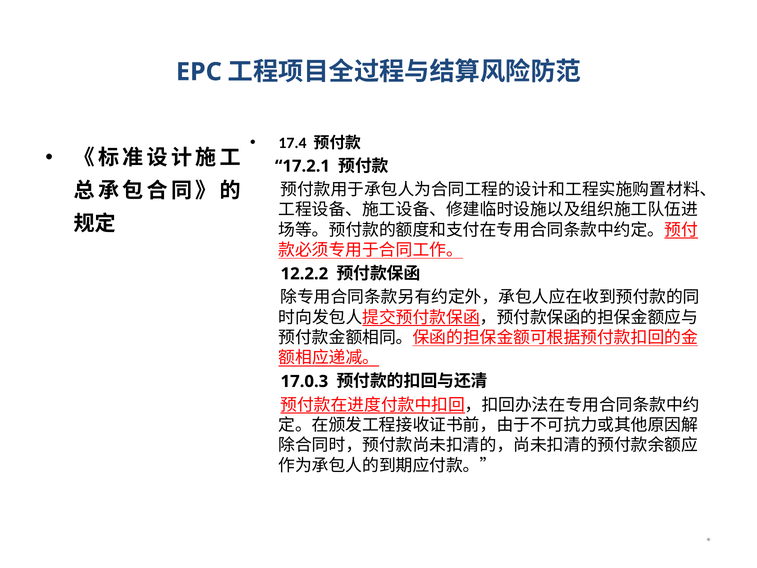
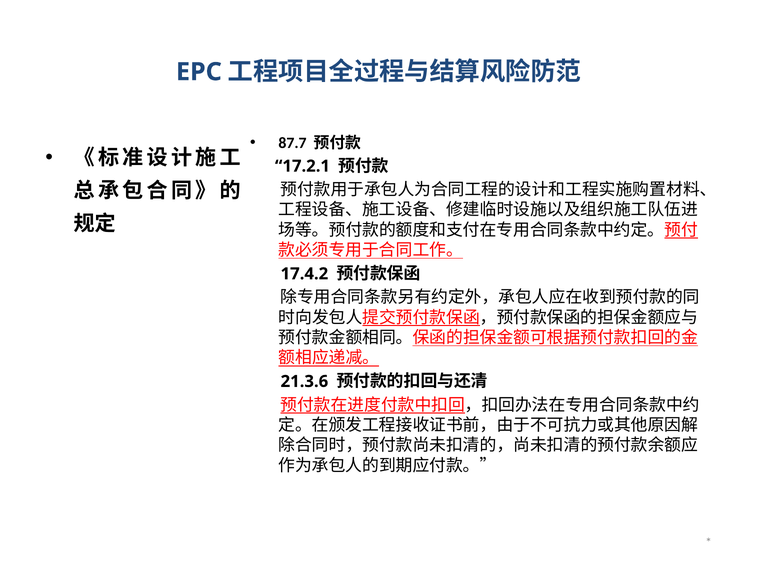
17.4: 17.4 -> 87.7 (293, 143)
12.2.2: 12.2.2 -> 17.4.2 (304, 274)
17.0.3: 17.0.3 -> 21.3.6 (304, 381)
